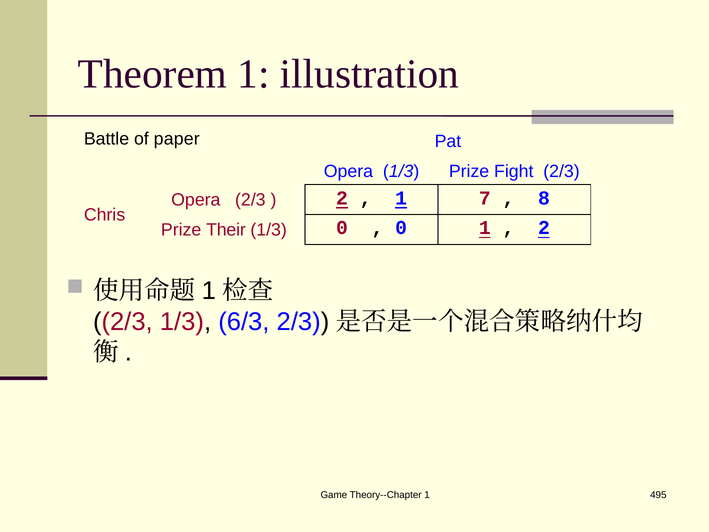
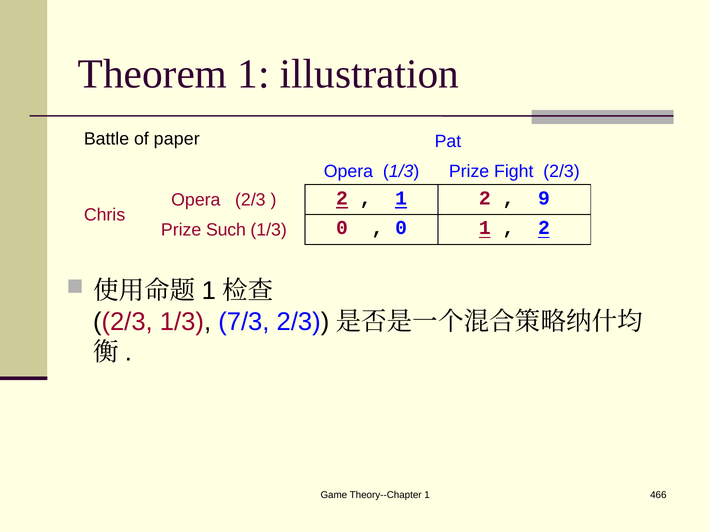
1 7: 7 -> 2 (485, 198)
8: 8 -> 9 (544, 198)
Their: Their -> Such (226, 230)
6/3: 6/3 -> 7/3 (244, 321)
495: 495 -> 466 (658, 495)
